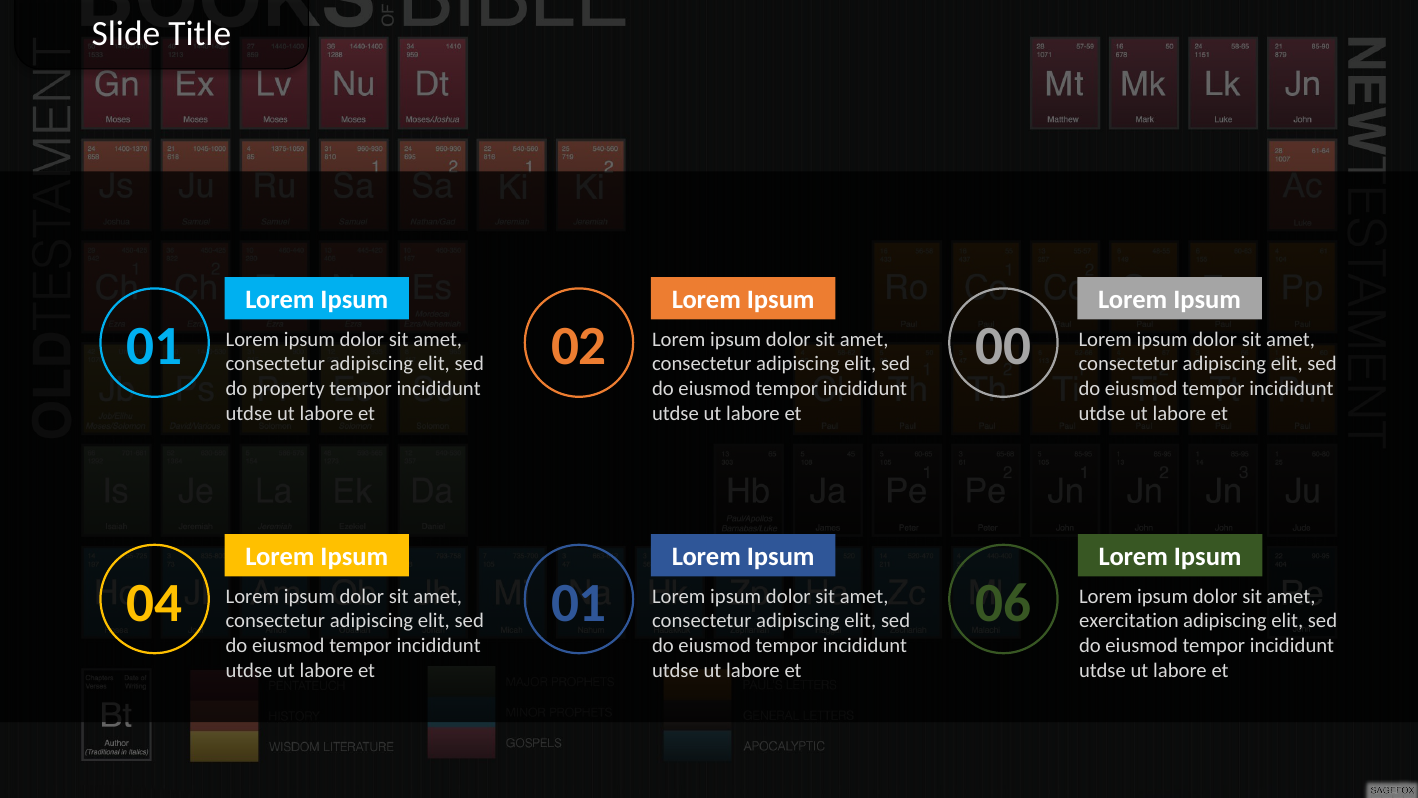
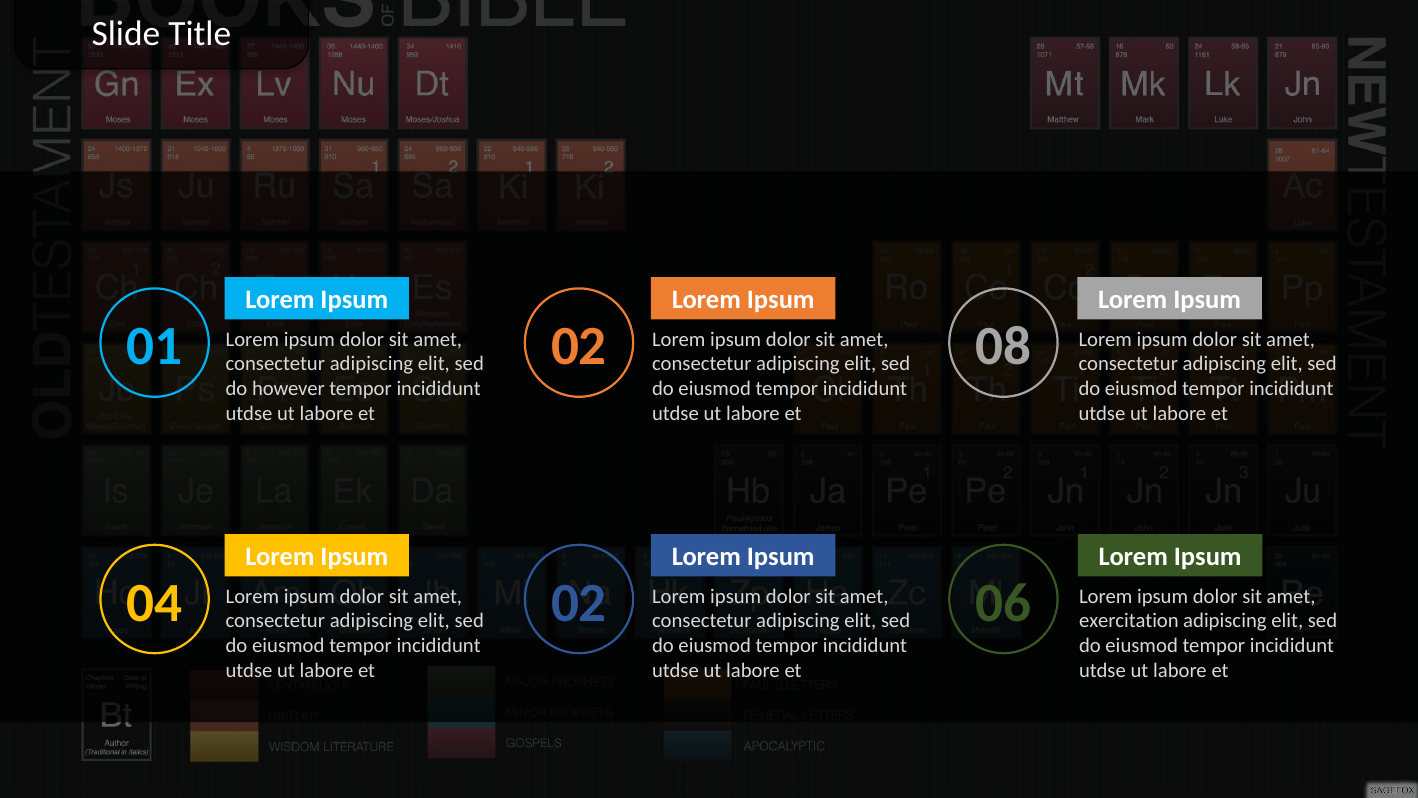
00: 00 -> 08 (1003, 346)
property: property -> however (288, 389)
04 01: 01 -> 02 (579, 603)
